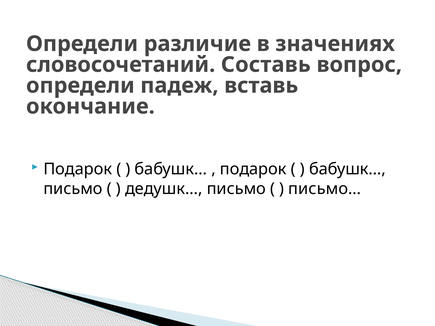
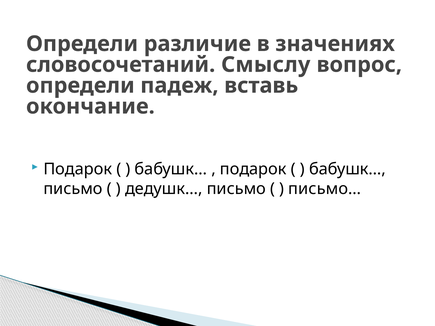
Составь: Составь -> Смыслу (266, 65)
